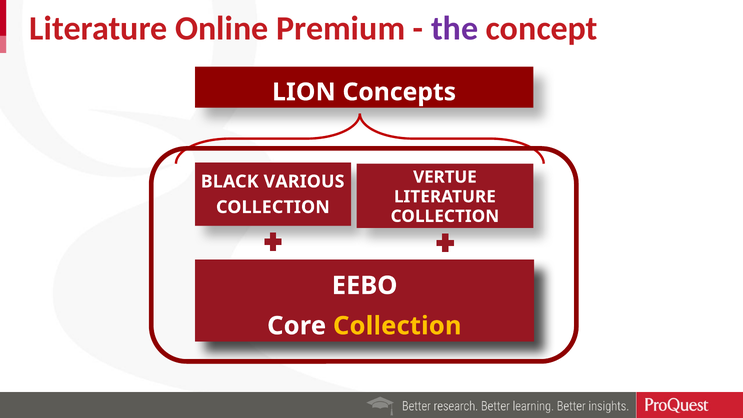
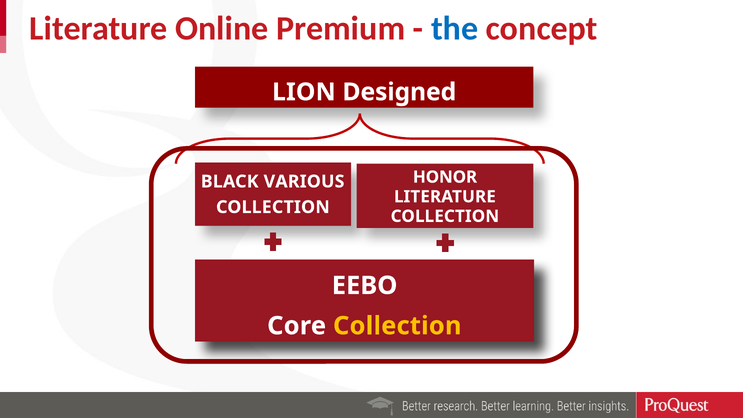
the colour: purple -> blue (455, 28)
Concepts: Concepts -> Designed (399, 92)
VERTUE: VERTUE -> HONOR (445, 177)
